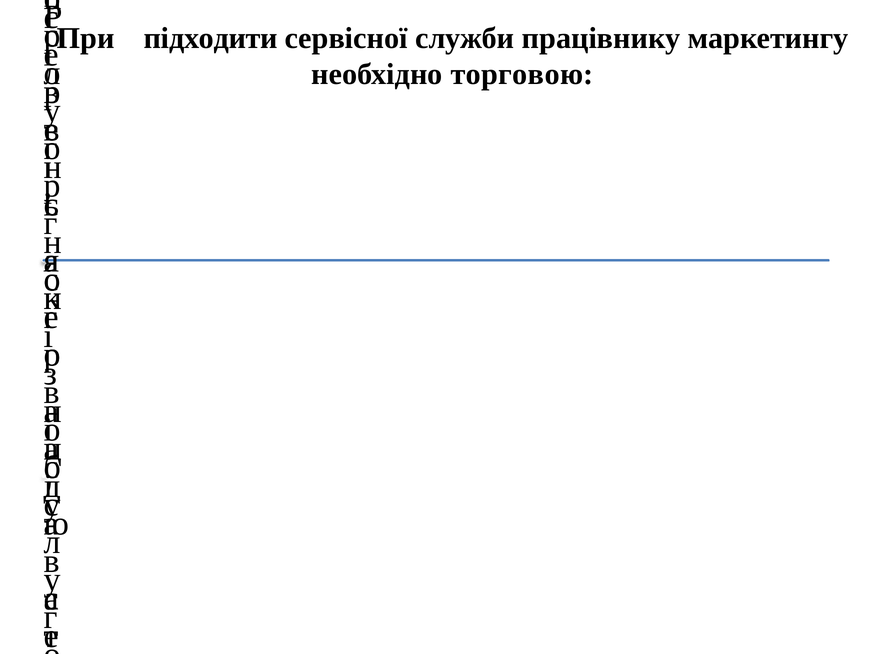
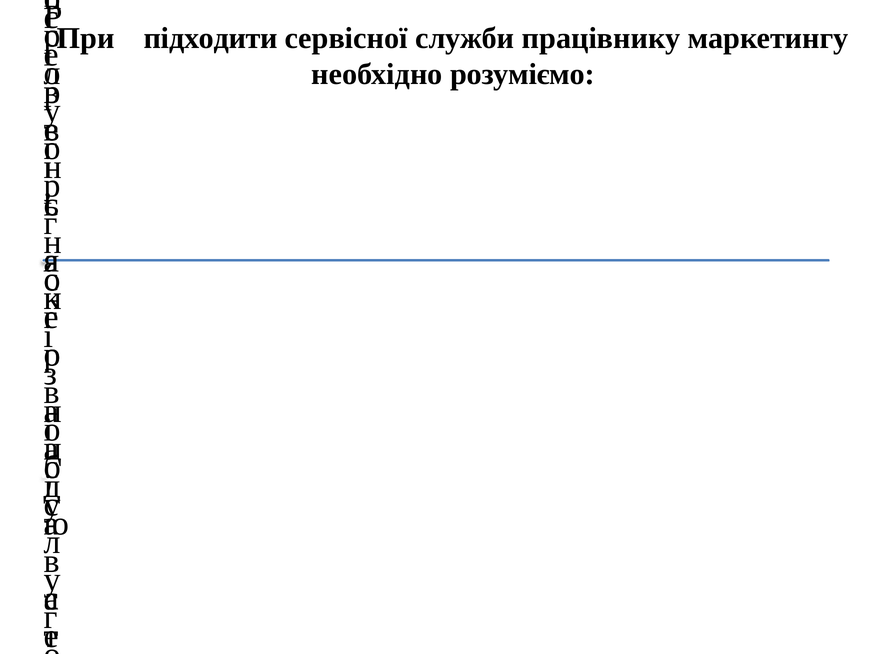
торговою: торговою -> розуміємо (522, 74)
